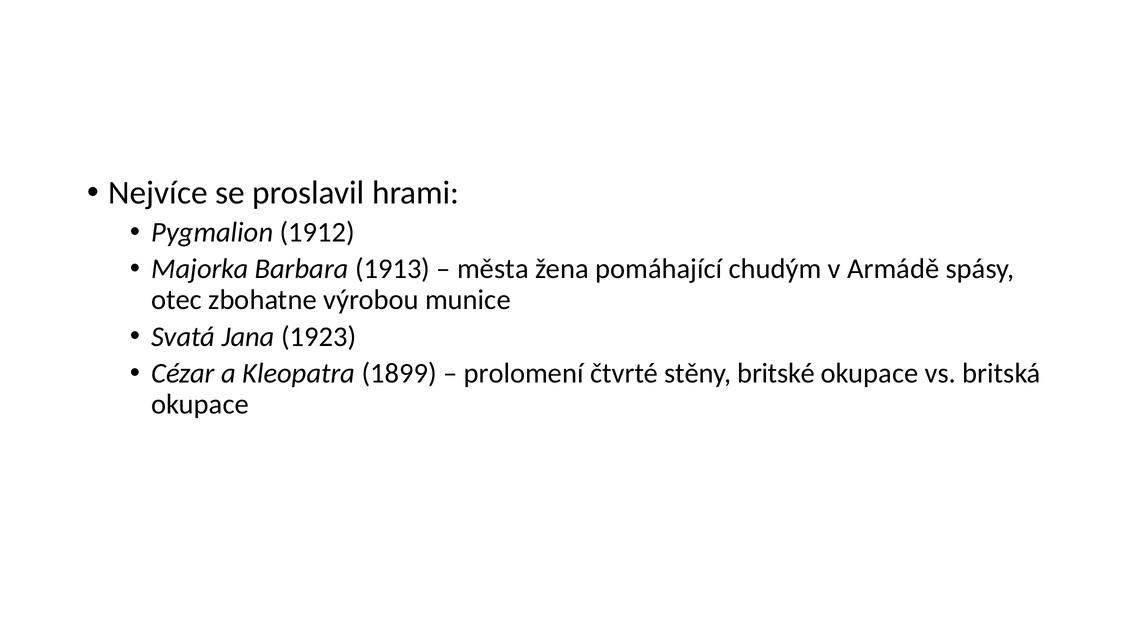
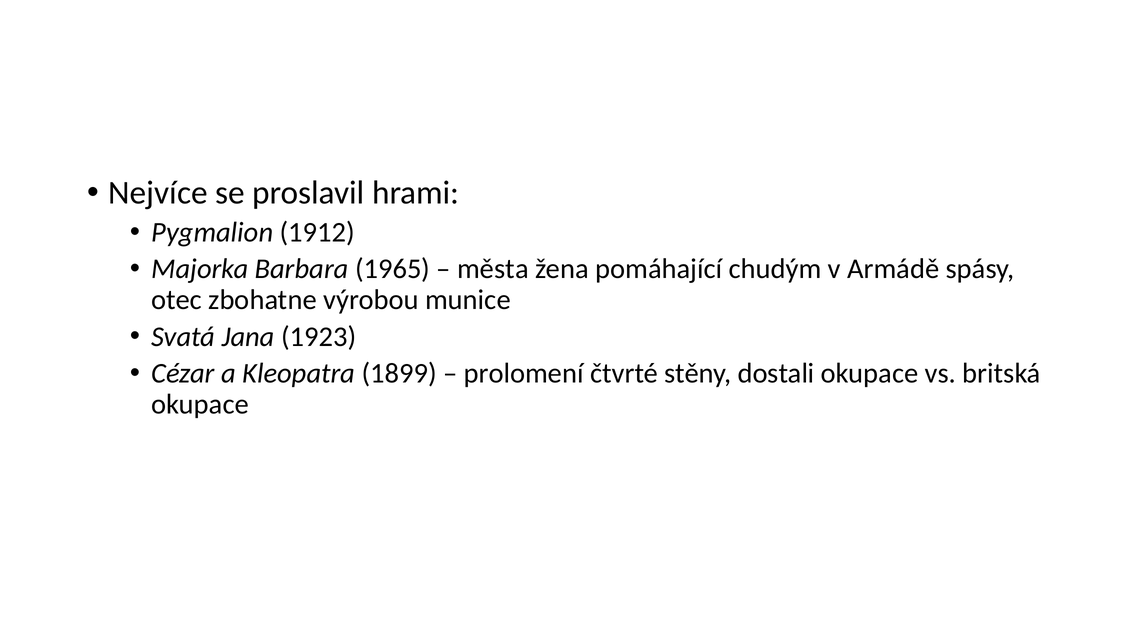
1913: 1913 -> 1965 (393, 269)
britské: britské -> dostali (776, 374)
